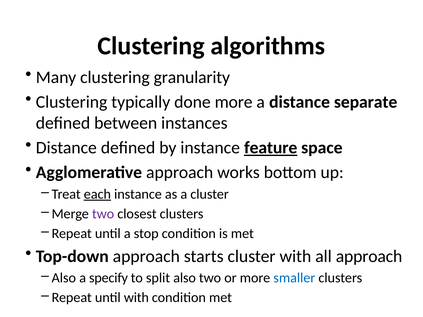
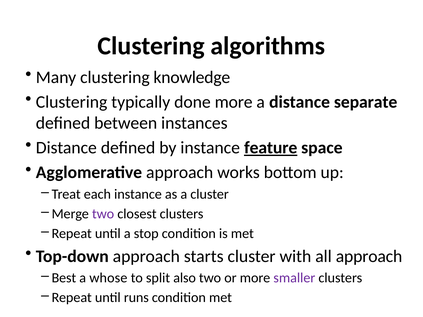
granularity: granularity -> knowledge (192, 77)
each underline: present -> none (97, 194)
Also: Also -> Best (64, 278)
specify: specify -> whose (108, 278)
smaller colour: blue -> purple (294, 278)
until with: with -> runs (136, 298)
